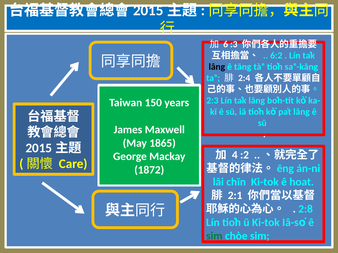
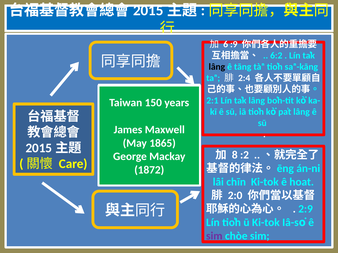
:3: :3 -> :9 (234, 44)
2:3: 2:3 -> 2:1 (212, 101)
4: 4 -> 8 (235, 155)
2:1: 2:1 -> 2:0 (235, 196)
2:8: 2:8 -> 2:9 (306, 209)
sim colour: green -> purple (214, 236)
